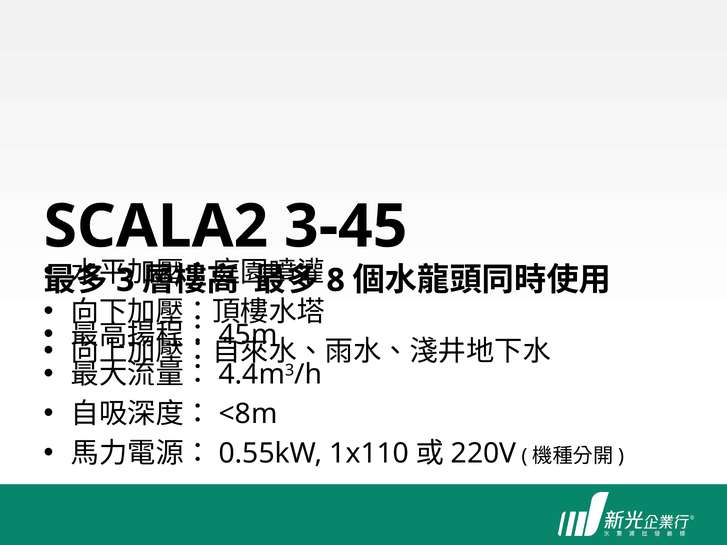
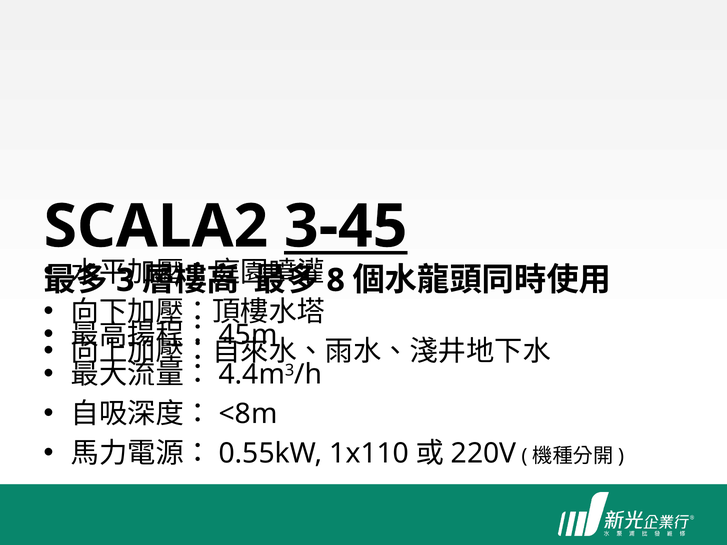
3-45 underline: none -> present (346, 227)
